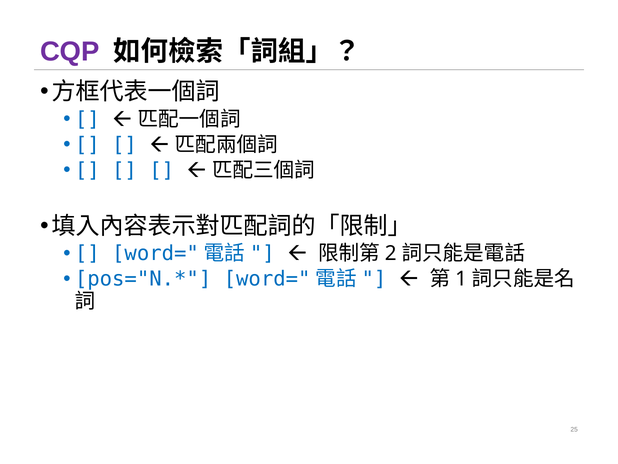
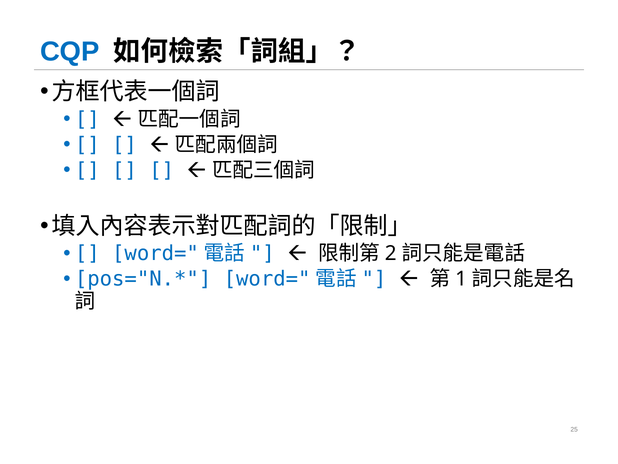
CQP colour: purple -> blue (70, 51)
